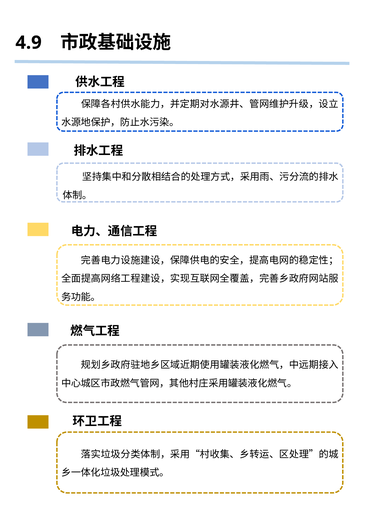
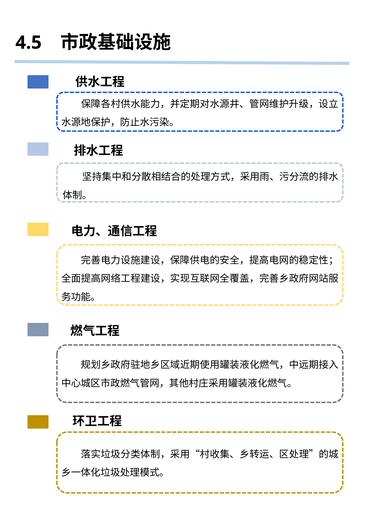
4.9: 4.9 -> 4.5 (29, 43)
